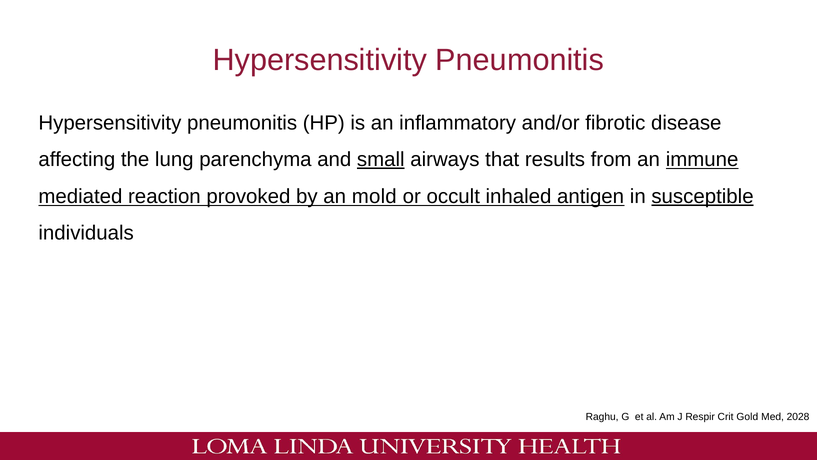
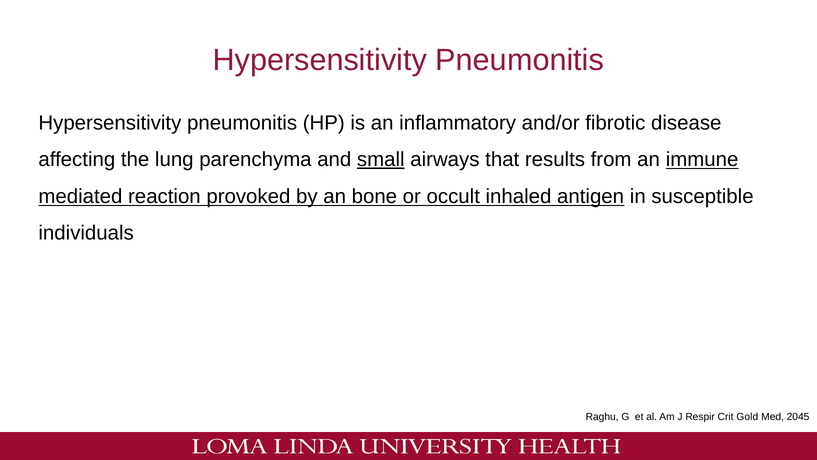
mold: mold -> bone (374, 196)
susceptible underline: present -> none (703, 196)
2028: 2028 -> 2045 (798, 417)
